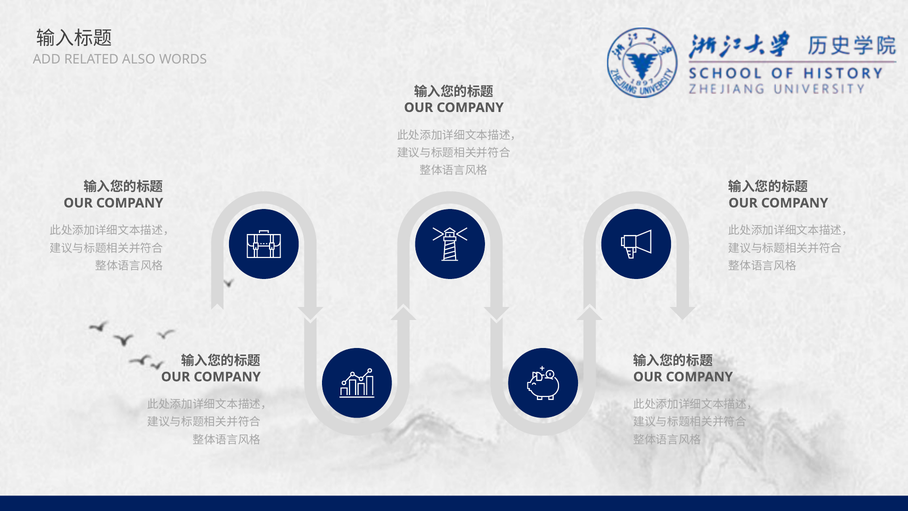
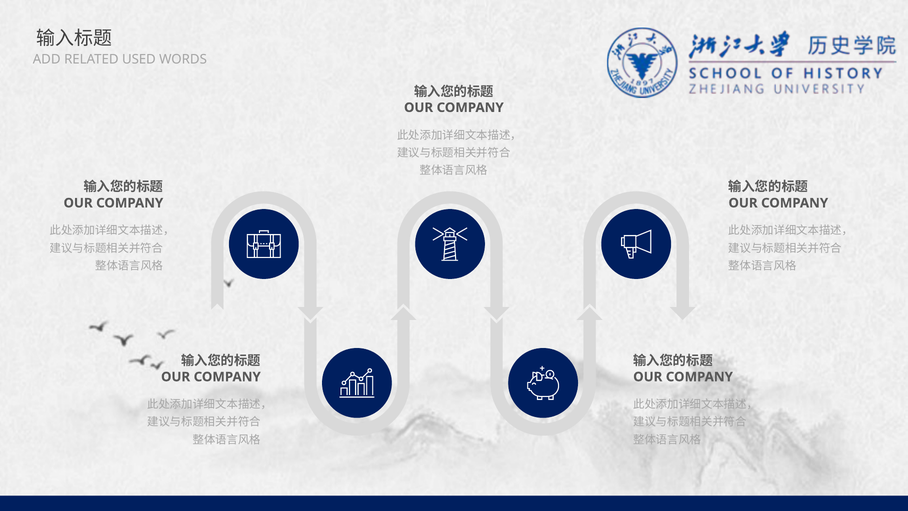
ALSO: ALSO -> USED (139, 59)
